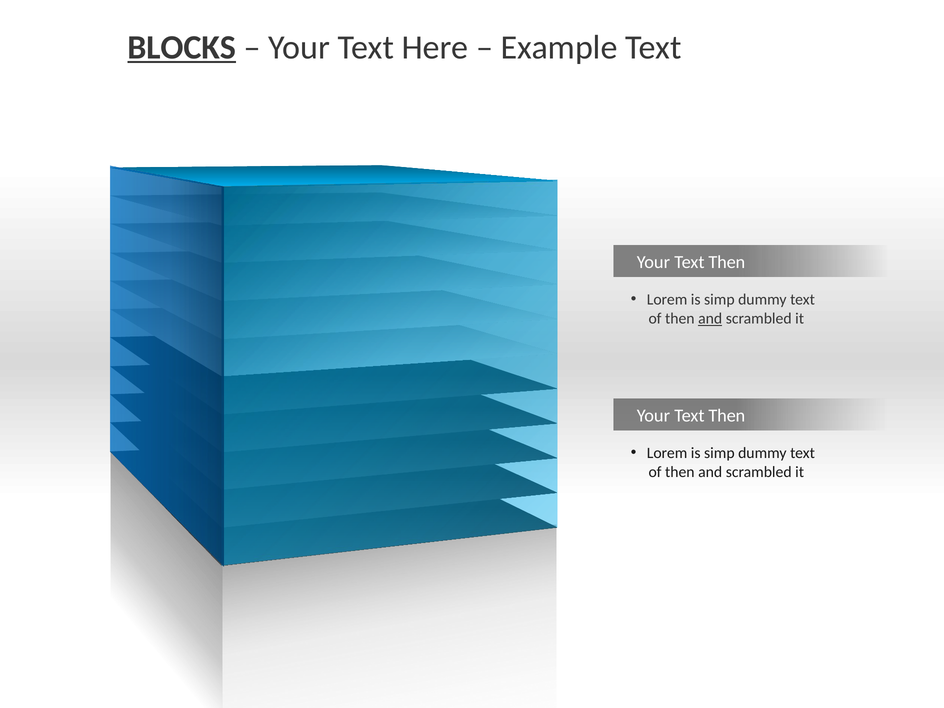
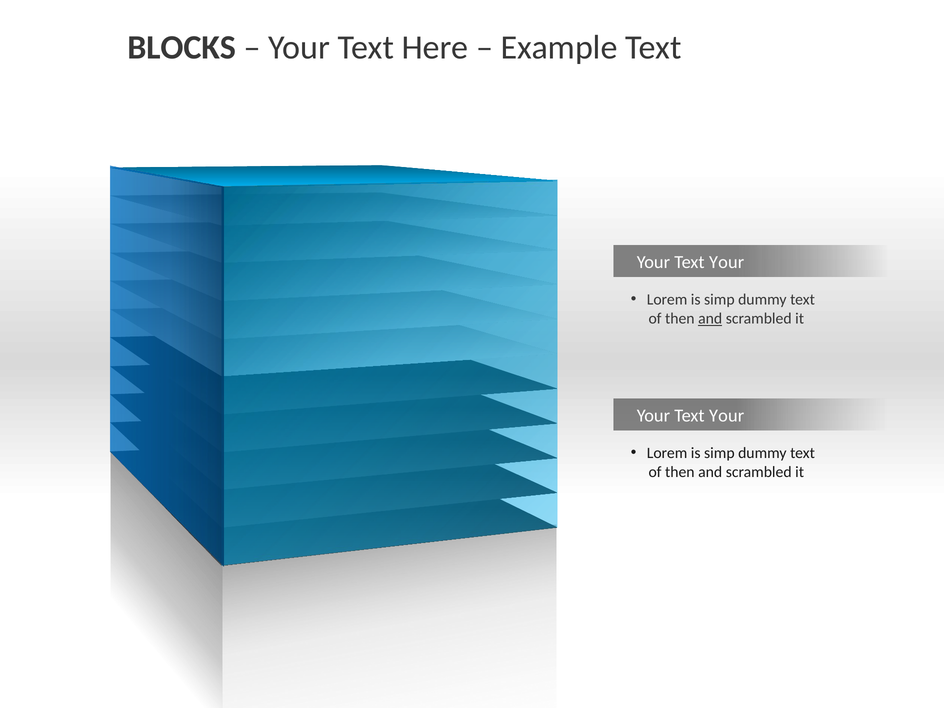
BLOCKS underline: present -> none (182, 47)
Then: Then -> Your (727, 262)
Then: Then -> Your (727, 416)
